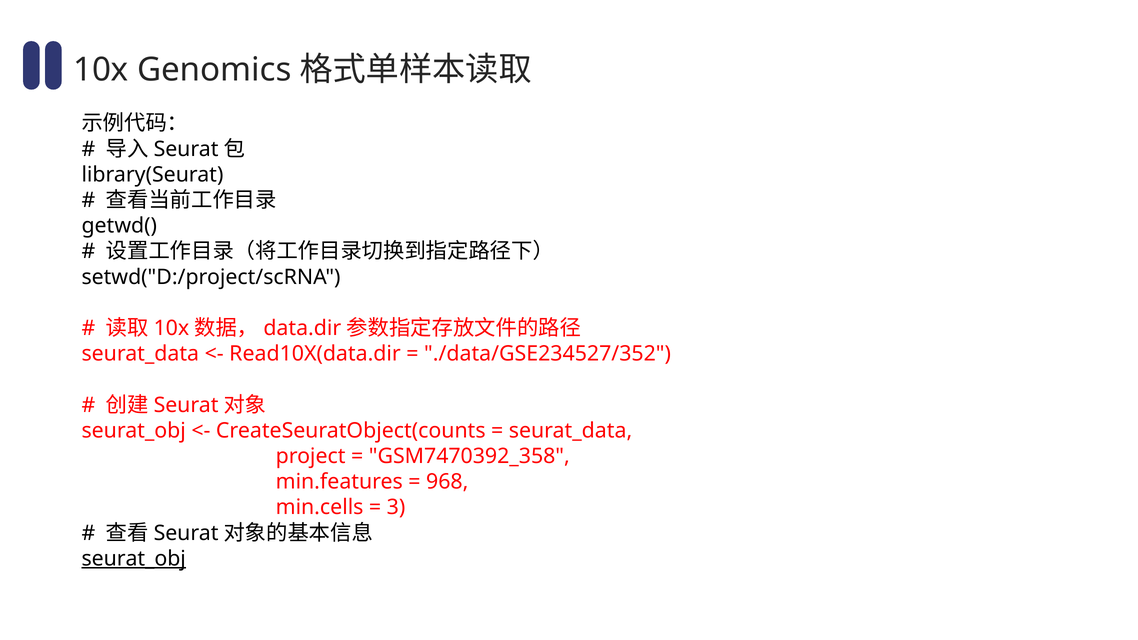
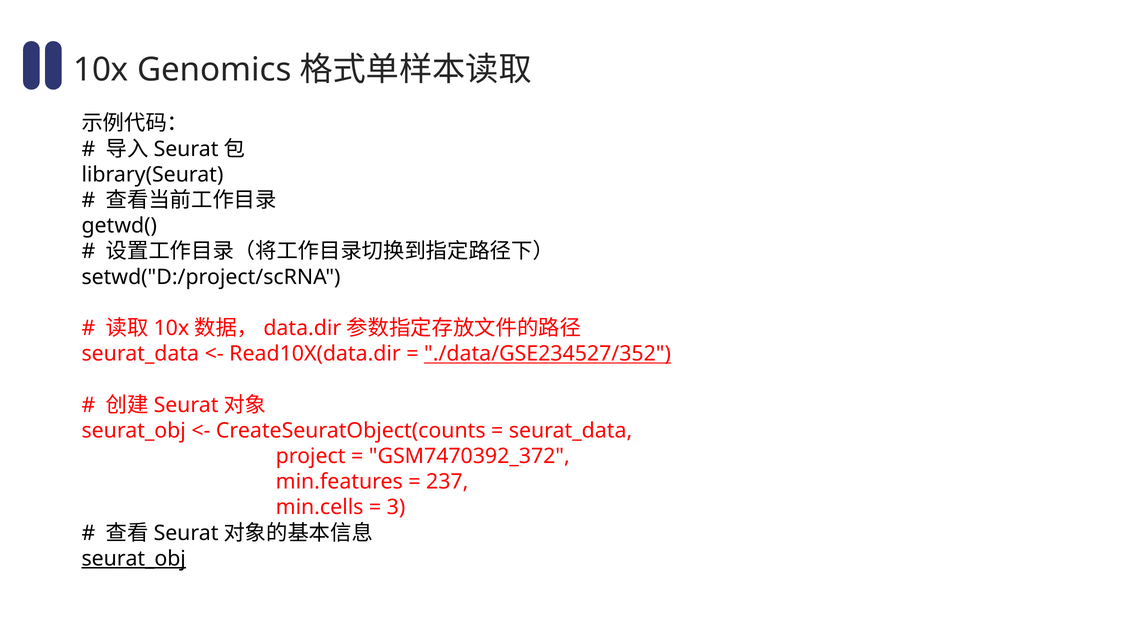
./data/GSE234527/352 underline: none -> present (548, 354)
GSM7470392_358: GSM7470392_358 -> GSM7470392_372 (469, 456)
968: 968 -> 237 (447, 482)
